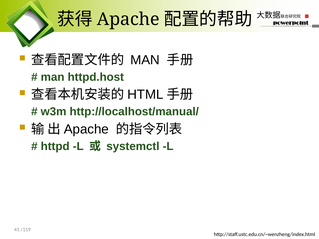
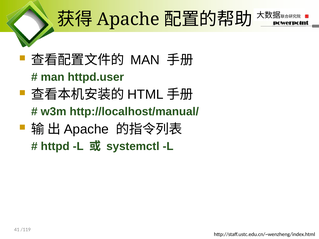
httpd.host: httpd.host -> httpd.user (96, 77)
